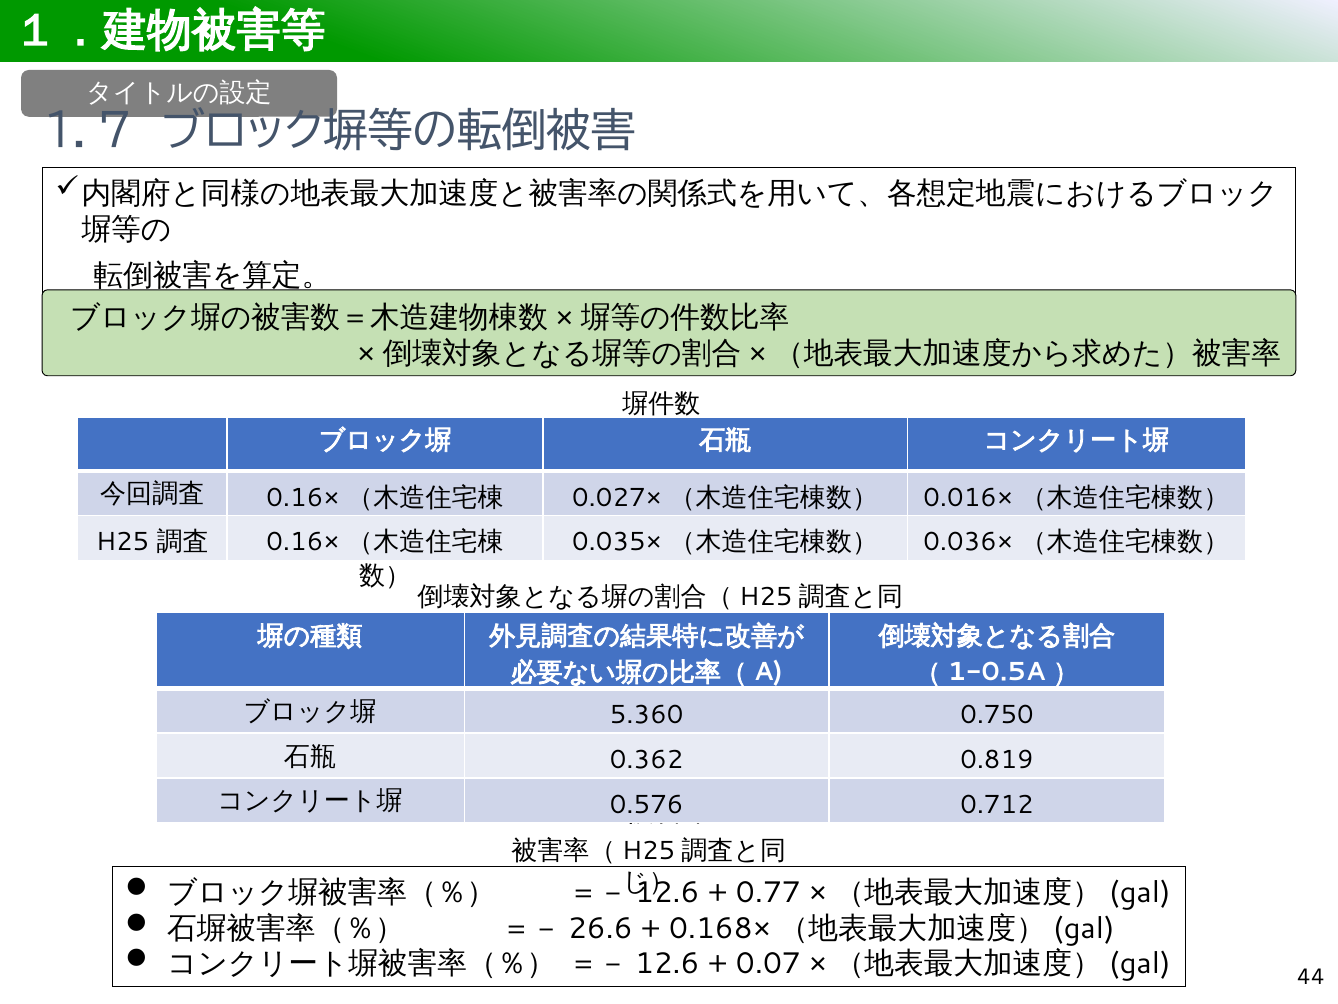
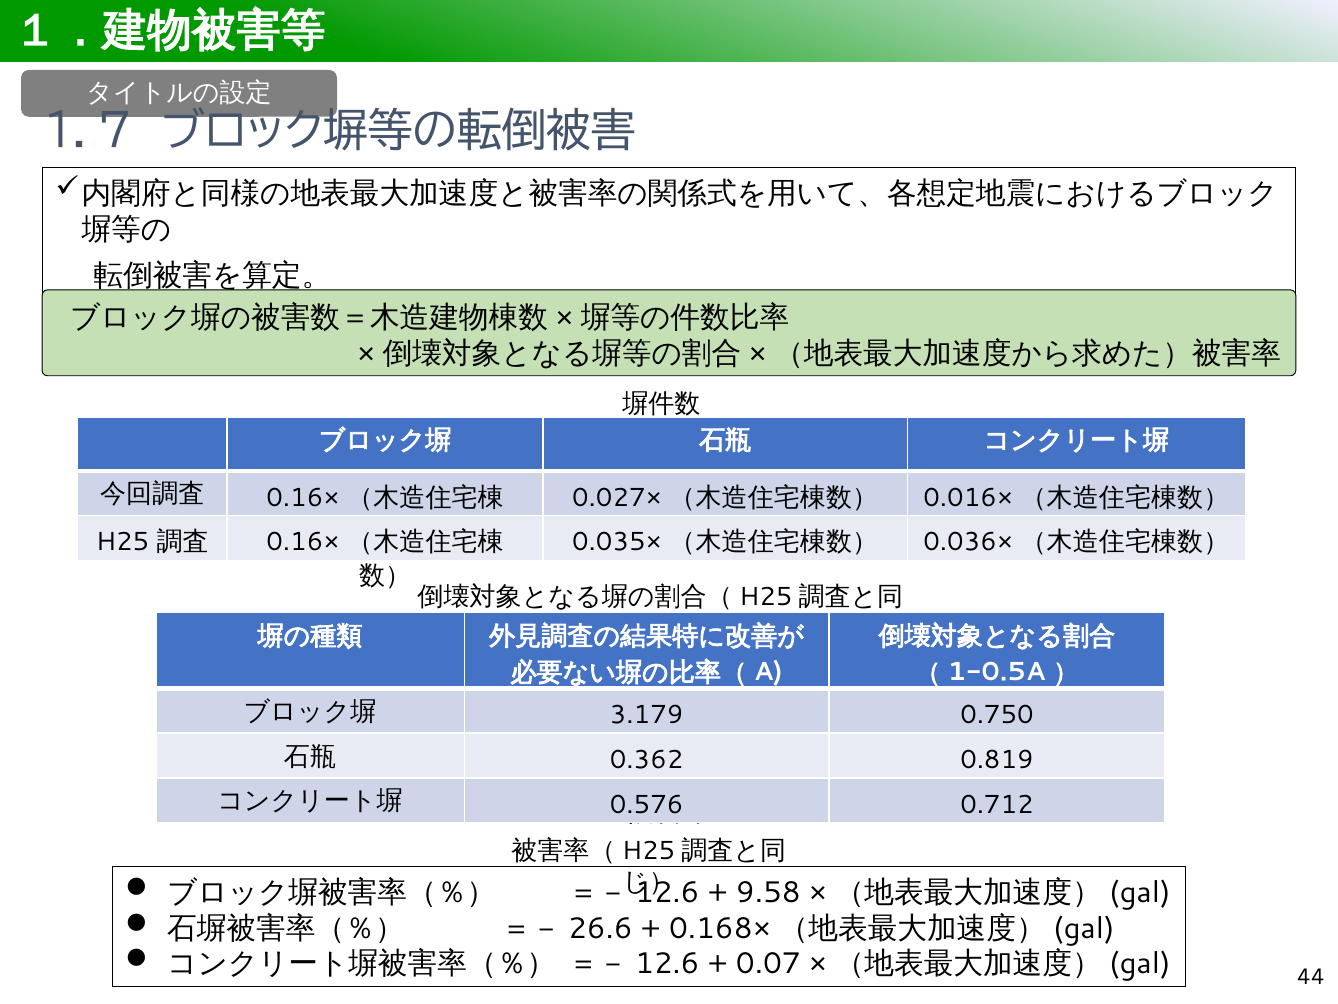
5.360: 5.360 -> 3.179 (647, 715)
0.77: 0.77 -> 9.58 (768, 892)
